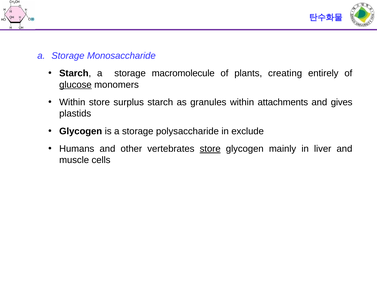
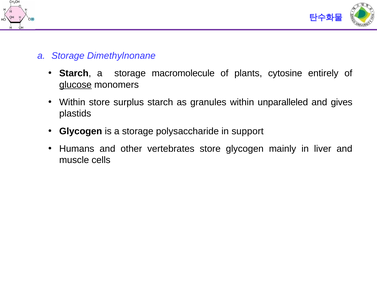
Monosaccharide: Monosaccharide -> Dimethylnonane (121, 56)
creating: creating -> cytosine (285, 73)
attachments: attachments -> unparalleled (283, 102)
exclude: exclude -> support (248, 131)
store underline: present -> none (210, 149)
